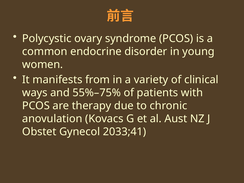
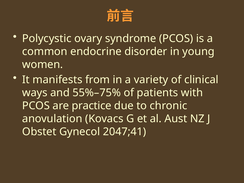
therapy: therapy -> practice (92, 106)
2033;41: 2033;41 -> 2047;41 (125, 132)
